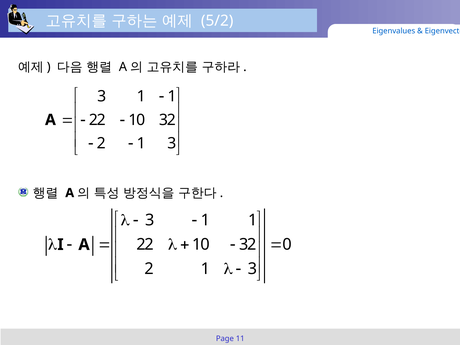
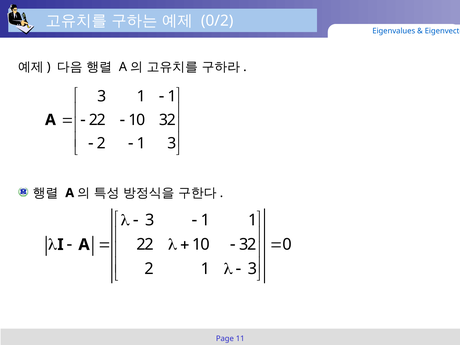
5/2: 5/2 -> 0/2 (217, 21)
